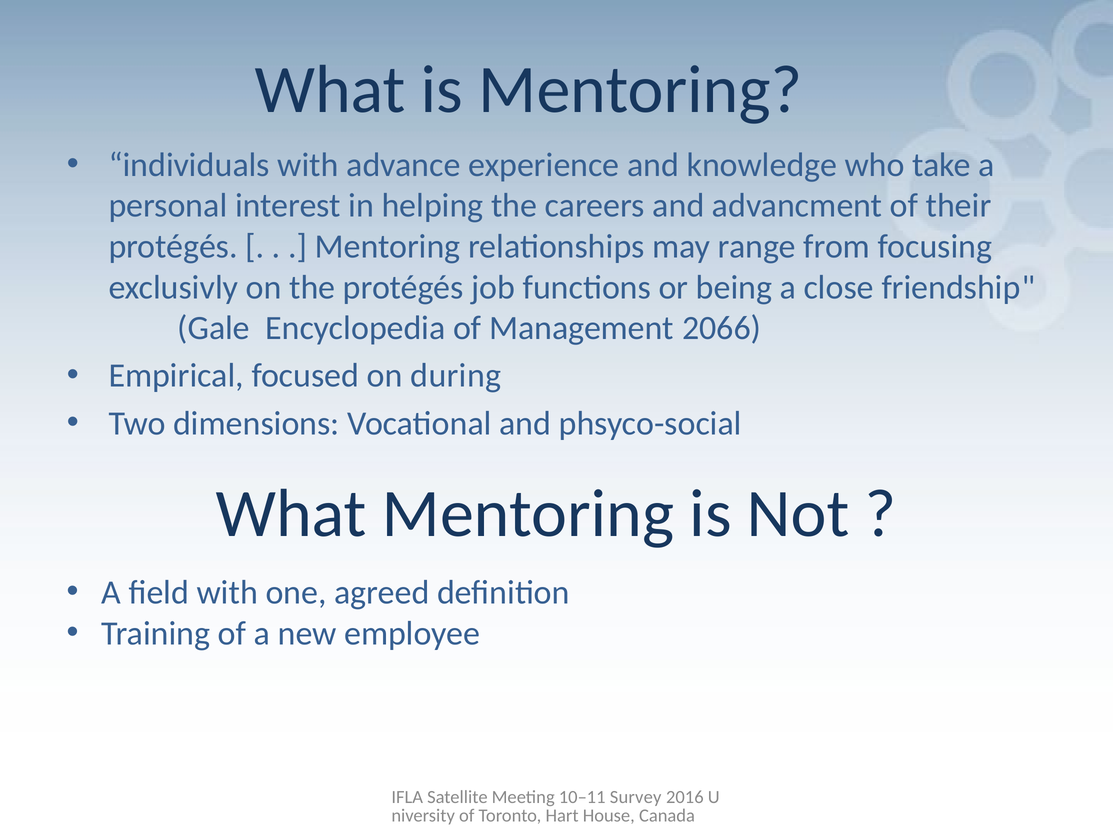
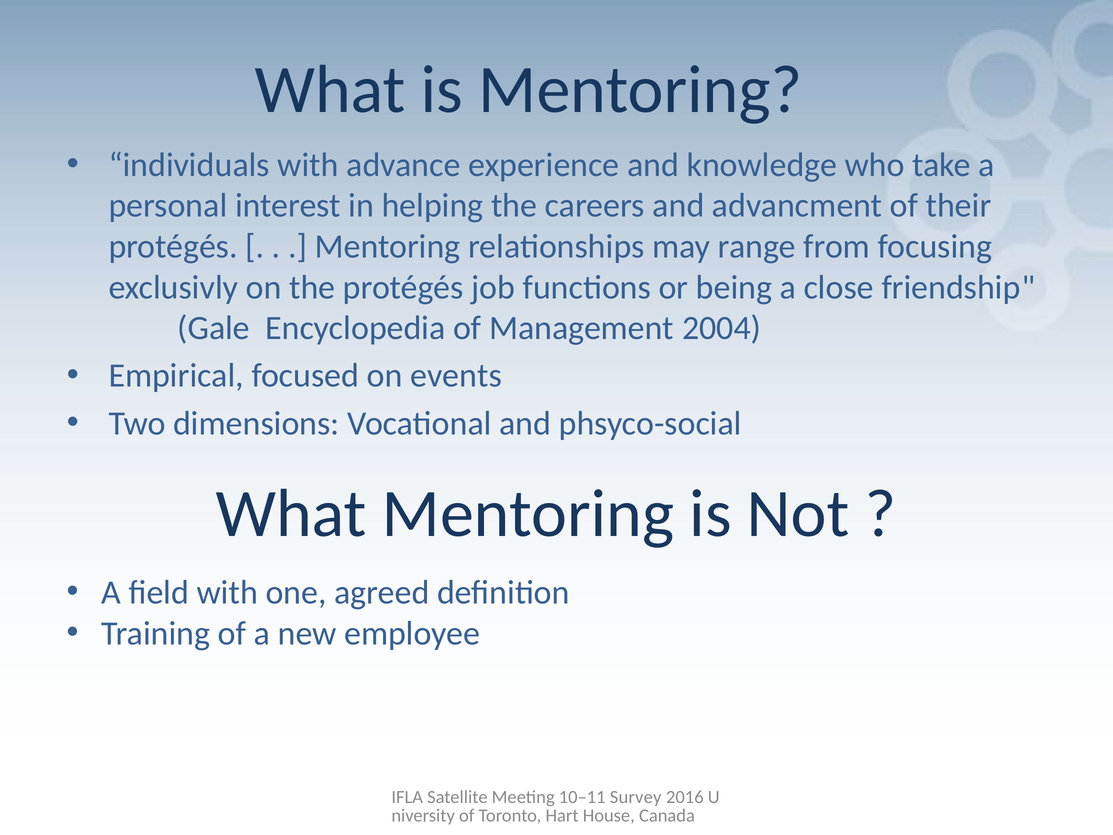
2066: 2066 -> 2004 (722, 328)
during: during -> events (456, 376)
